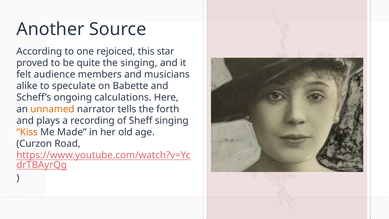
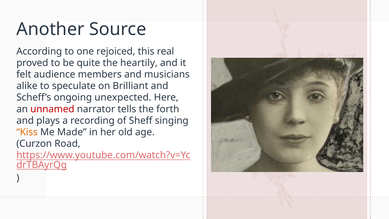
star: star -> real (166, 51)
the singing: singing -> heartily (139, 63)
Babette: Babette -> Brilliant (130, 86)
calculations: calculations -> unexpected (123, 97)
unnamed colour: orange -> red (52, 109)
